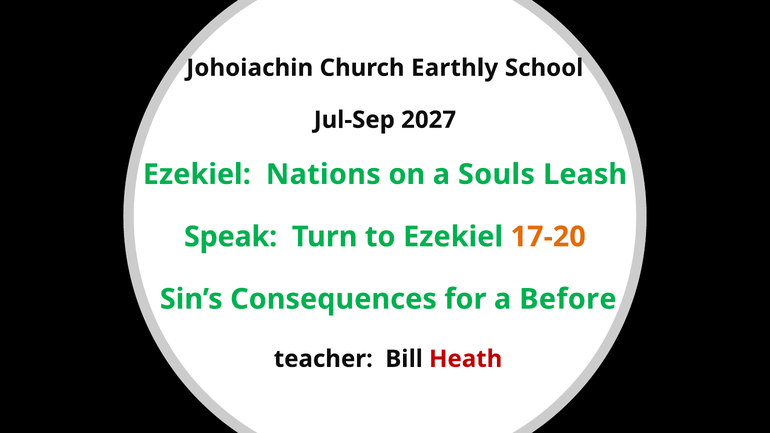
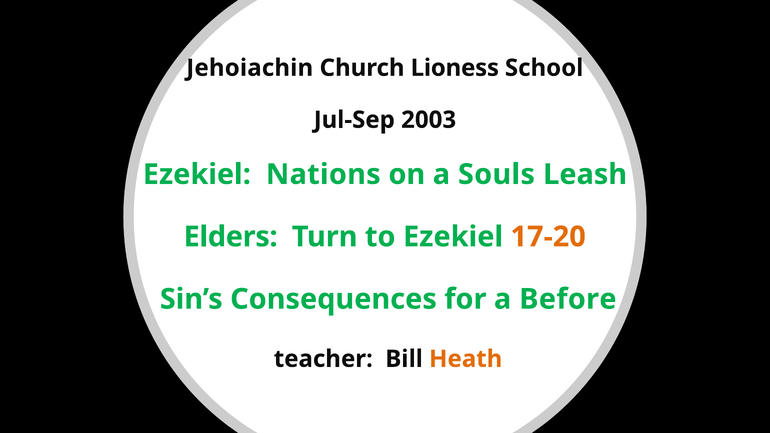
Johoiachin: Johoiachin -> Jehoiachin (250, 68)
Earthly: Earthly -> Lioness (455, 68)
2027: 2027 -> 2003 (429, 120)
Speak: Speak -> Elders (231, 237)
Heath colour: red -> orange (466, 359)
